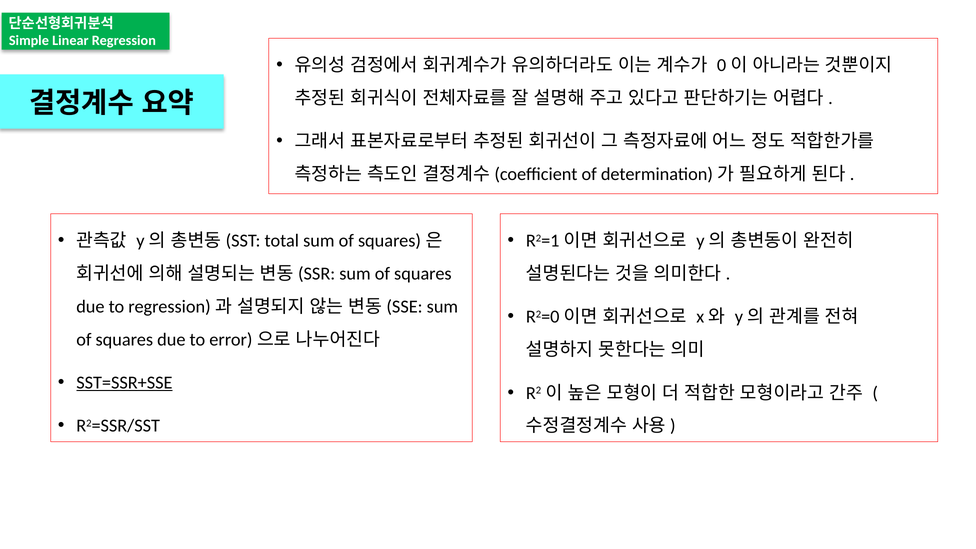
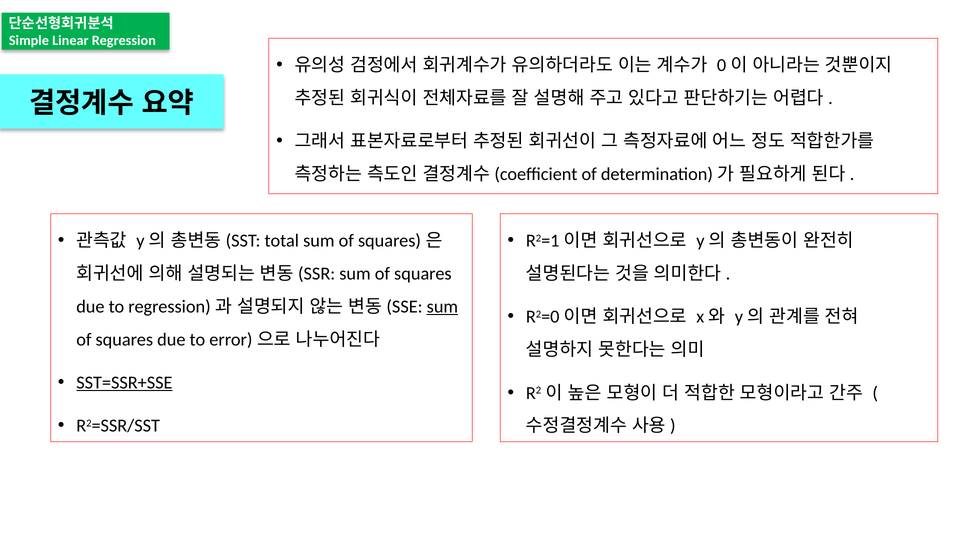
sum underline: none -> present (442, 307)
